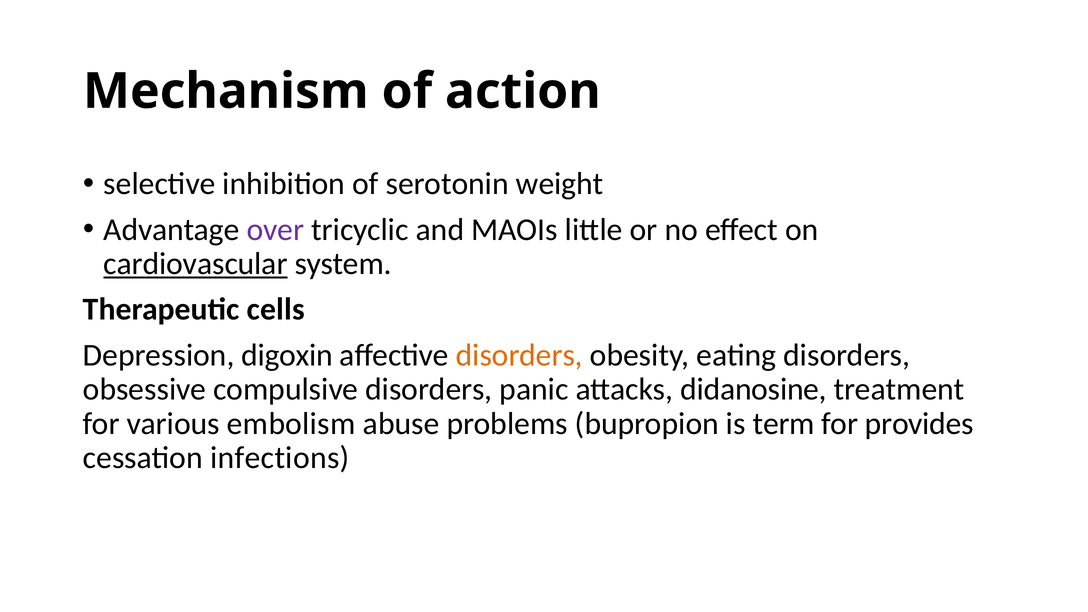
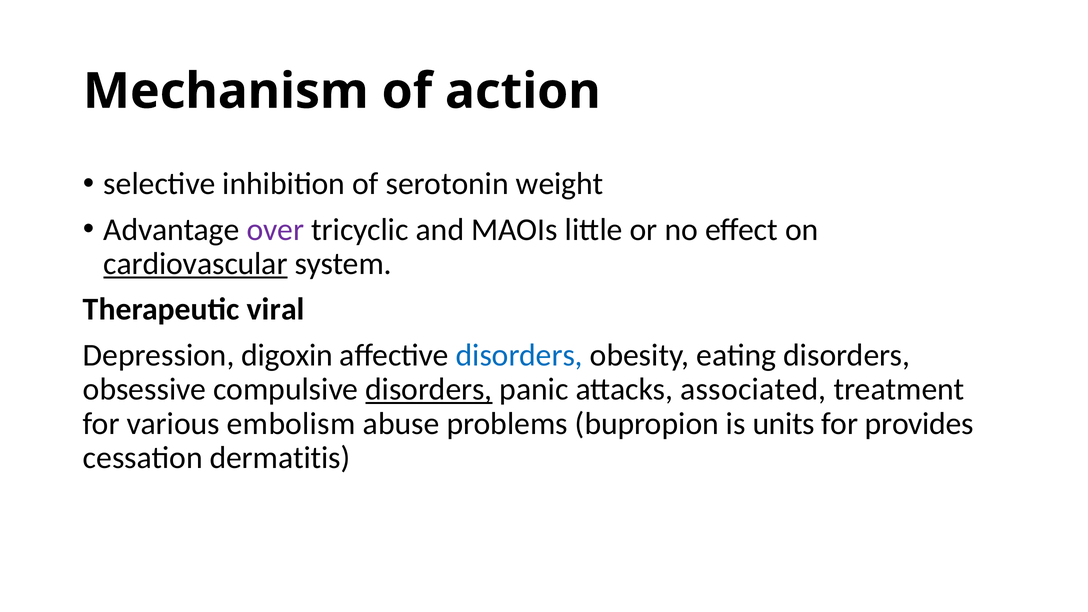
cells: cells -> viral (276, 309)
disorders colour: orange -> blue (519, 355)
disorders underline: none -> present (429, 389)
didanosine: didanosine -> associated (753, 389)
term: term -> units (784, 424)
infections: infections -> dermatitis (280, 458)
